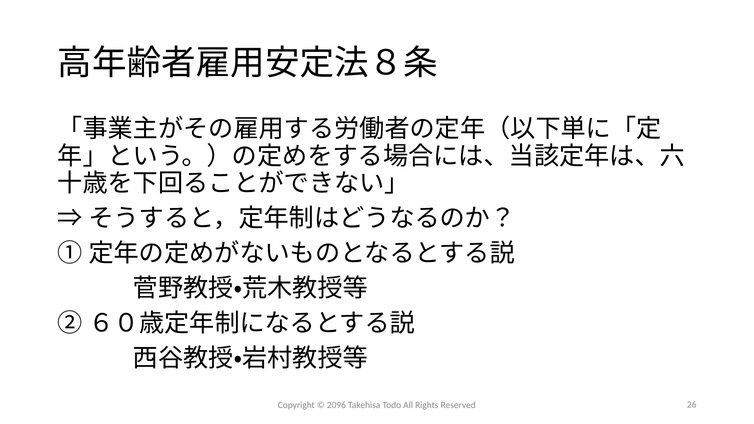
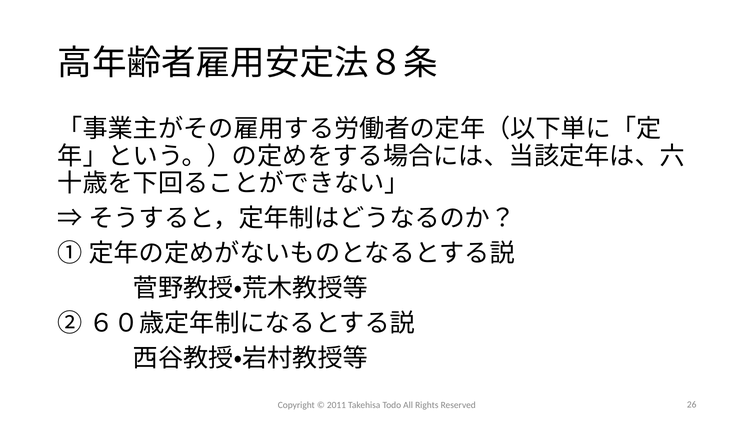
2096: 2096 -> 2011 (336, 405)
